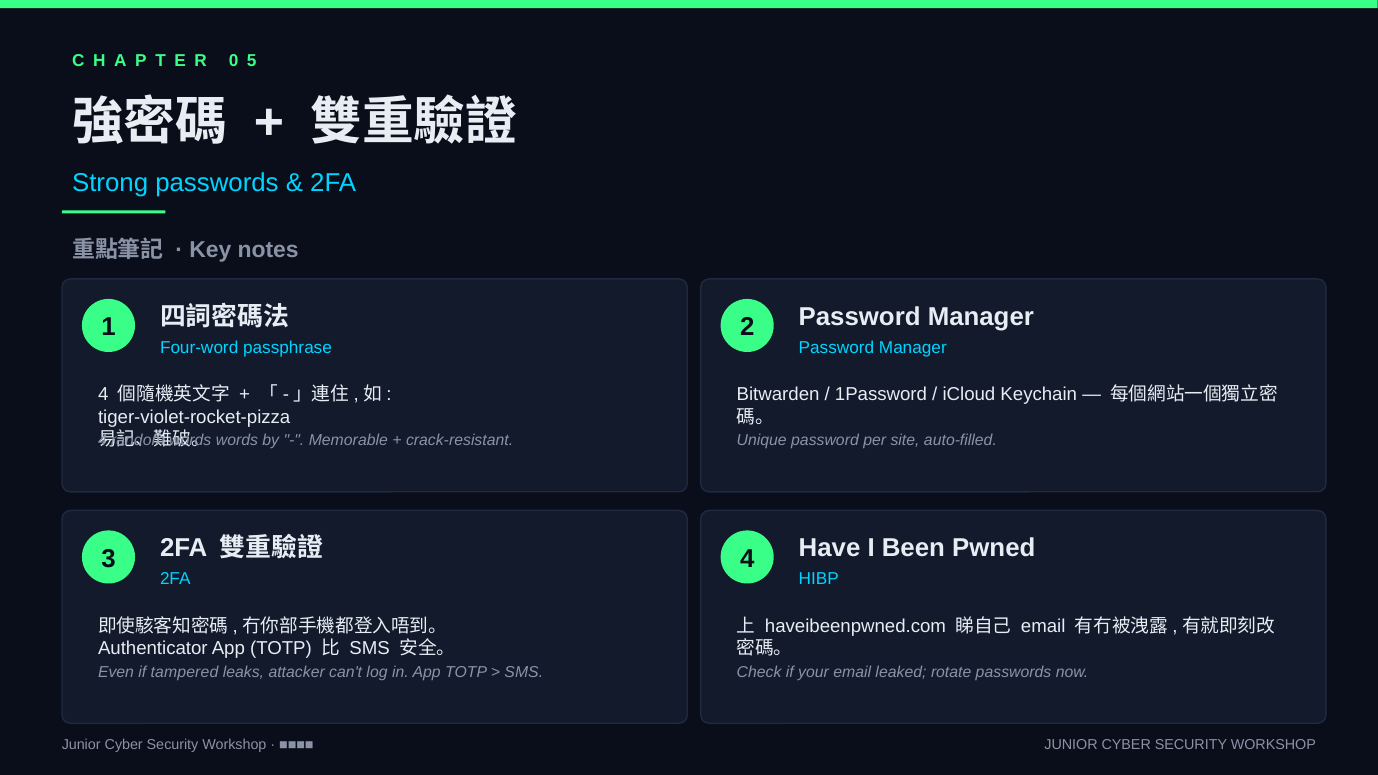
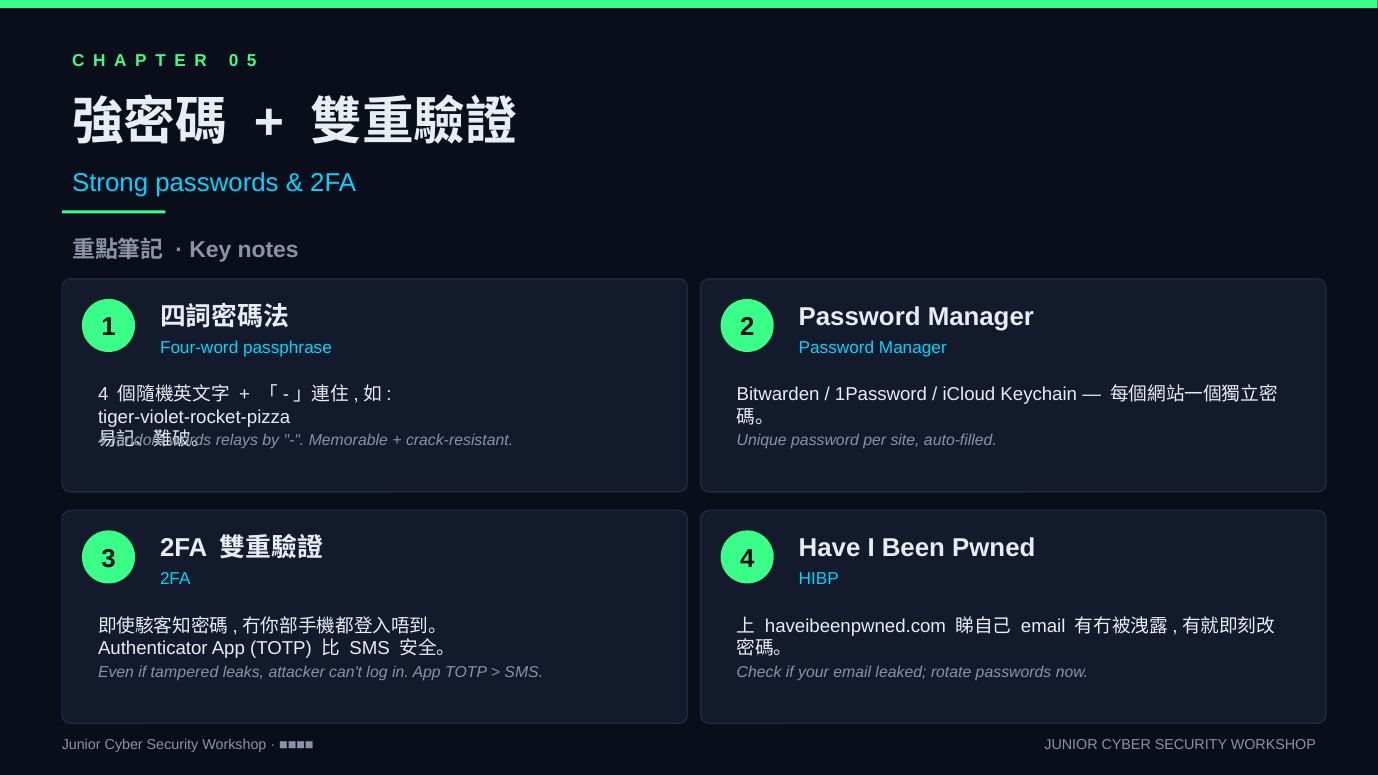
words: words -> relays (237, 440)
